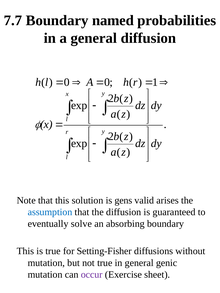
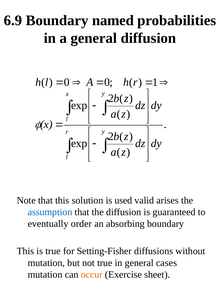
7.7: 7.7 -> 6.9 (13, 20)
gens: gens -> used (123, 201)
solve: solve -> order (81, 224)
genic: genic -> cases (167, 263)
occur colour: purple -> orange (92, 275)
